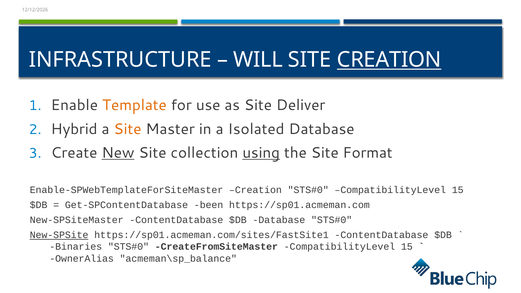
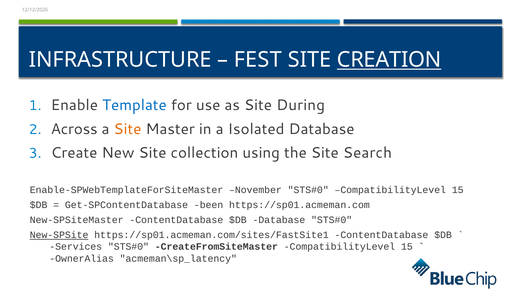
WILL: WILL -> FEST (258, 60)
Template colour: orange -> blue (134, 105)
Deliver: Deliver -> During (301, 105)
Hybrid: Hybrid -> Across (74, 129)
New underline: present -> none (118, 153)
using underline: present -> none (261, 153)
Format: Format -> Search (367, 153)
Enable-SPWebTemplateForSiteMaster Creation: Creation -> November (255, 190)
Binaries: Binaries -> Services (76, 247)
acmeman\sp_balance: acmeman\sp_balance -> acmeman\sp_latency (178, 259)
